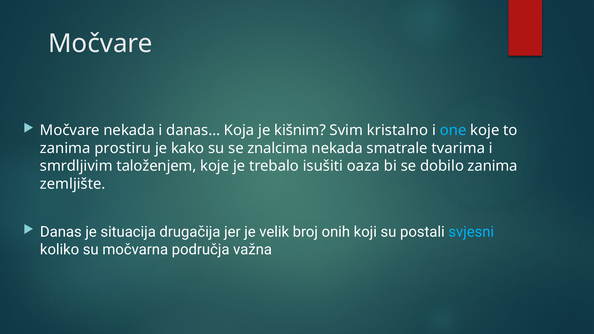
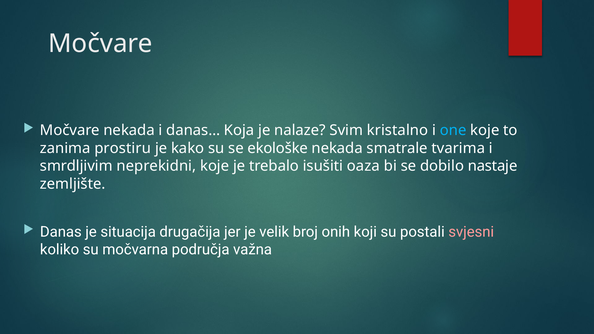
kišnim: kišnim -> nalaze (300, 130)
znalcima: znalcima -> ekološke (278, 148)
taloženjem: taloženjem -> neprekidni (156, 166)
dobilo zanima: zanima -> nastaje (493, 166)
svjesni colour: light blue -> pink (471, 232)
